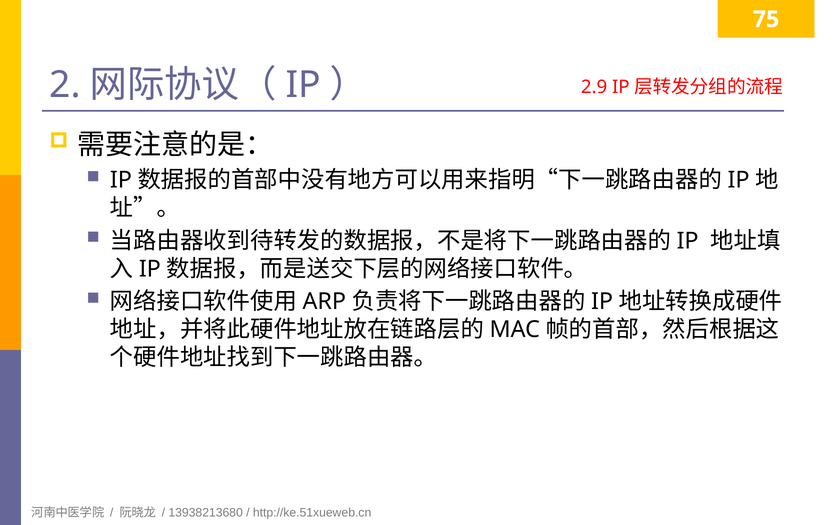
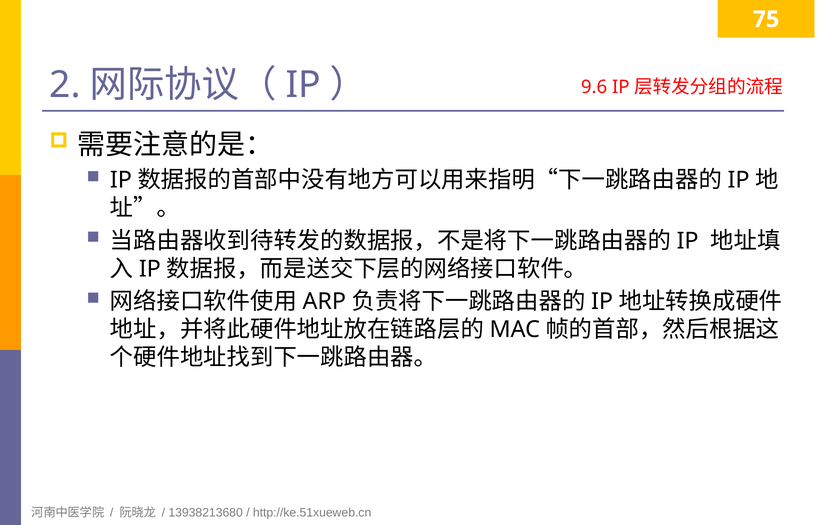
2.9: 2.9 -> 9.6 (594, 87)
